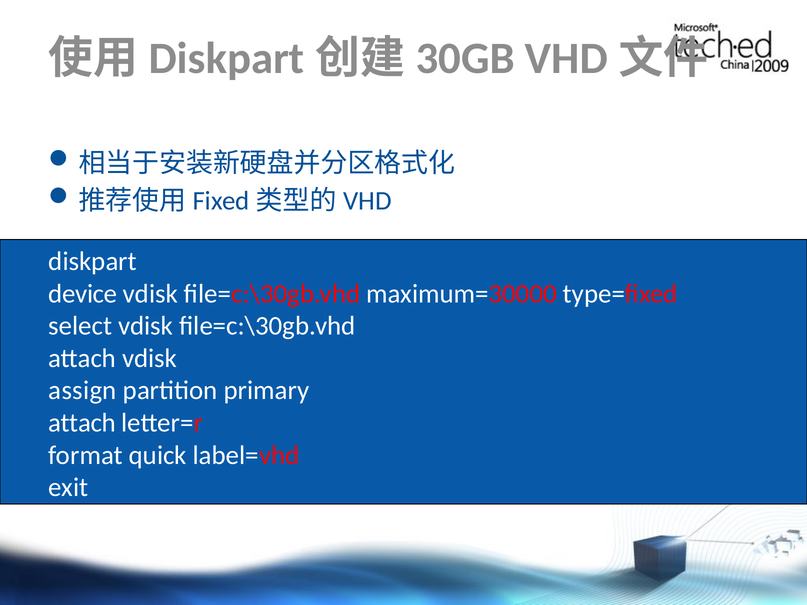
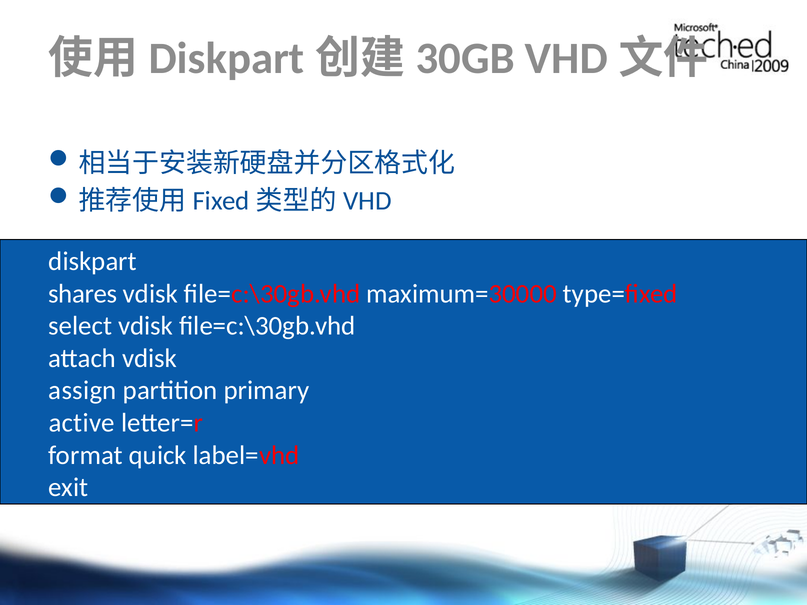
device: device -> shares (83, 294)
attach: attach -> active (82, 423)
